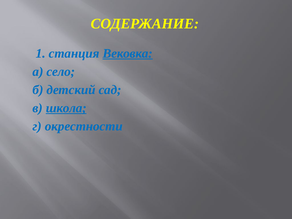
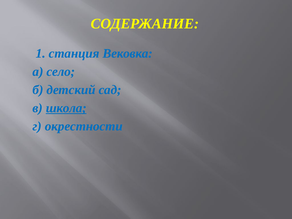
Вековка underline: present -> none (128, 53)
